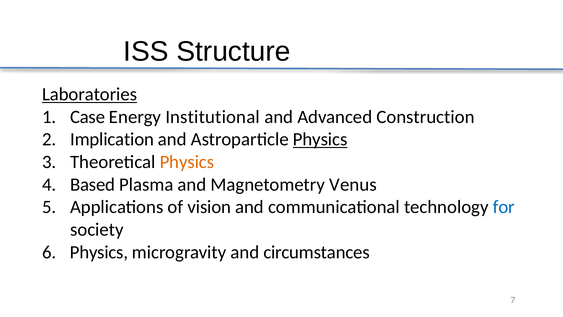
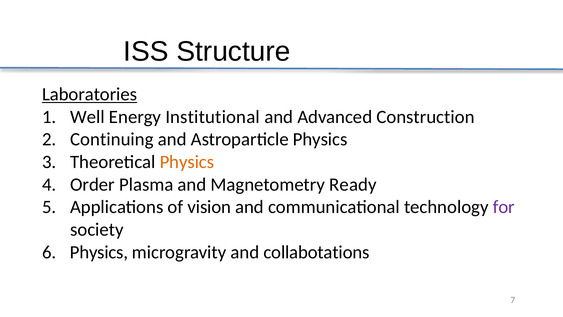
Case: Case -> Well (87, 117)
Implication: Implication -> Continuing (112, 139)
Physics underline: present -> none (320, 139)
Based: Based -> Order (92, 184)
Venus: Venus -> Ready (353, 184)
for colour: blue -> purple (504, 207)
circumstances: circumstances -> collabotations (317, 252)
